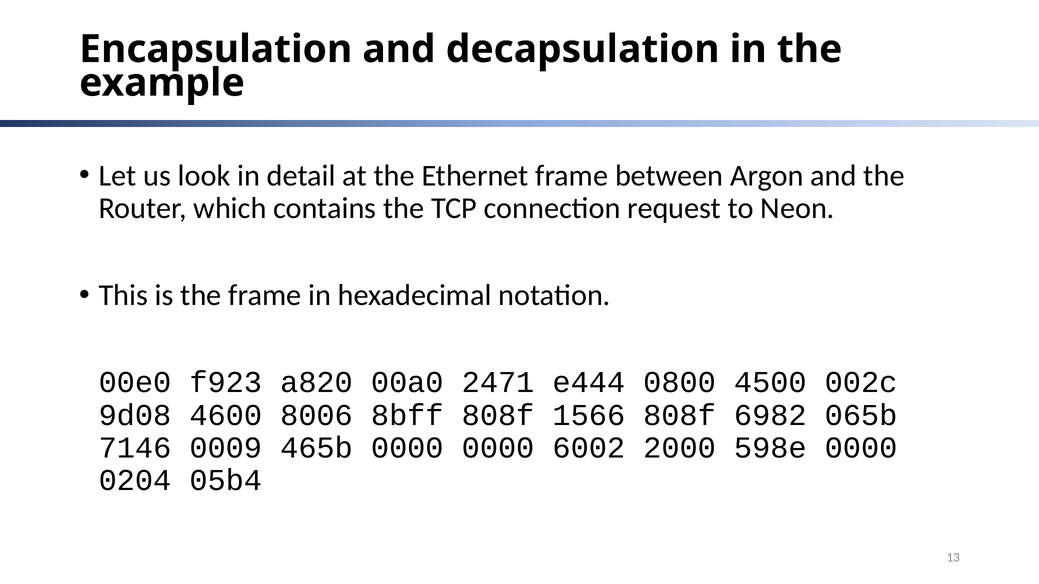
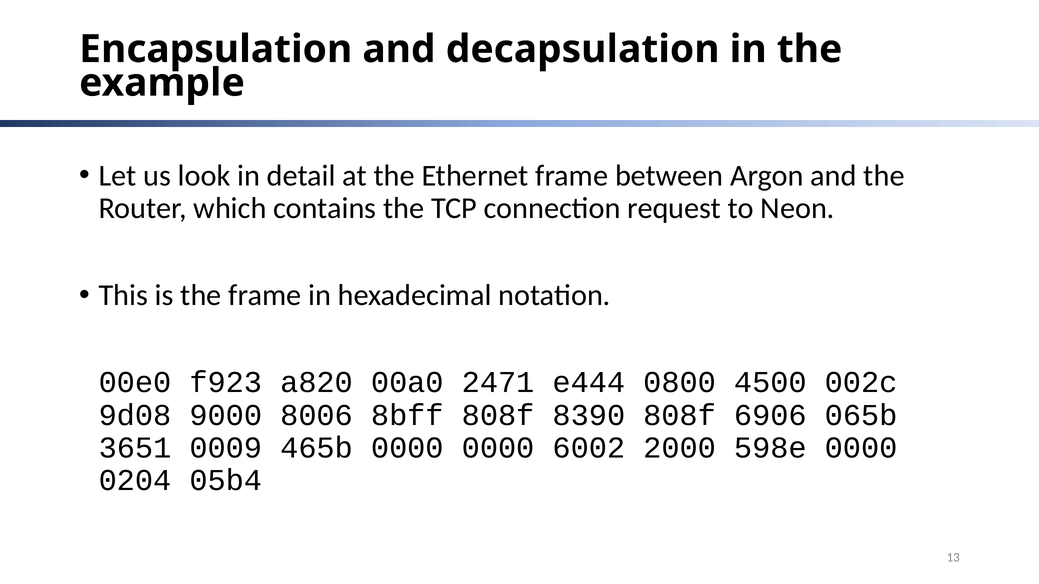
4600: 4600 -> 9000 (226, 415)
1566: 1566 -> 8390 (589, 415)
6982: 6982 -> 6906 (770, 415)
7146: 7146 -> 3651 (135, 448)
